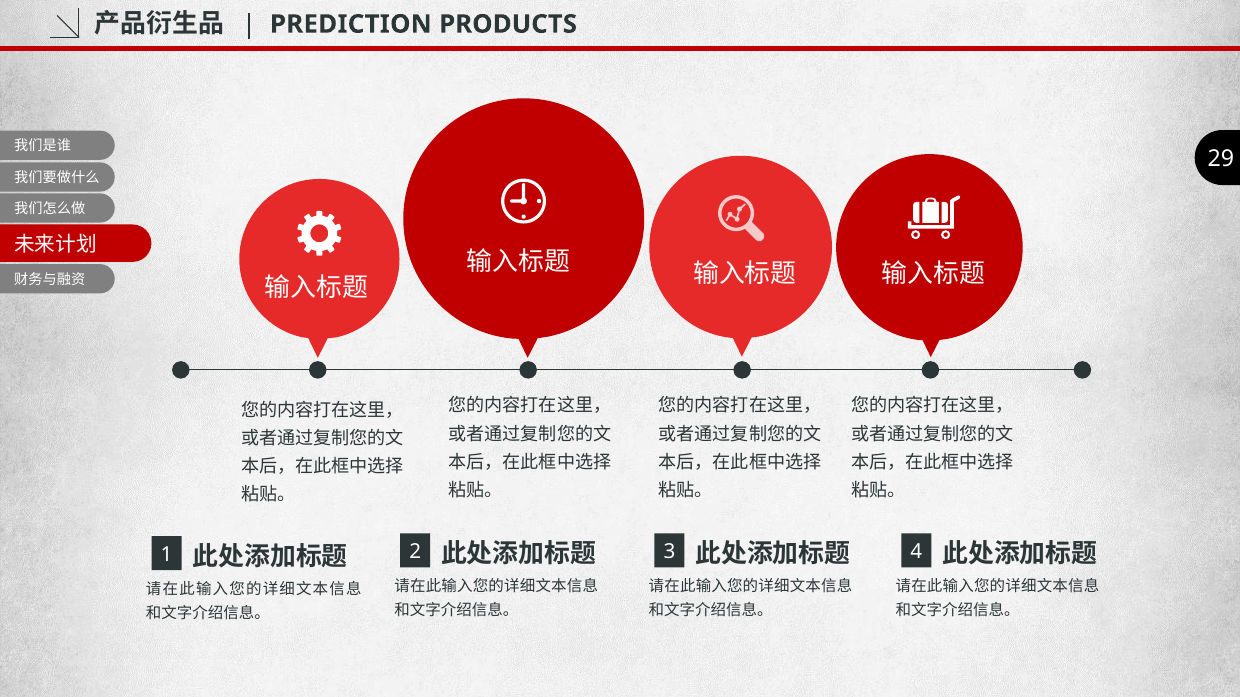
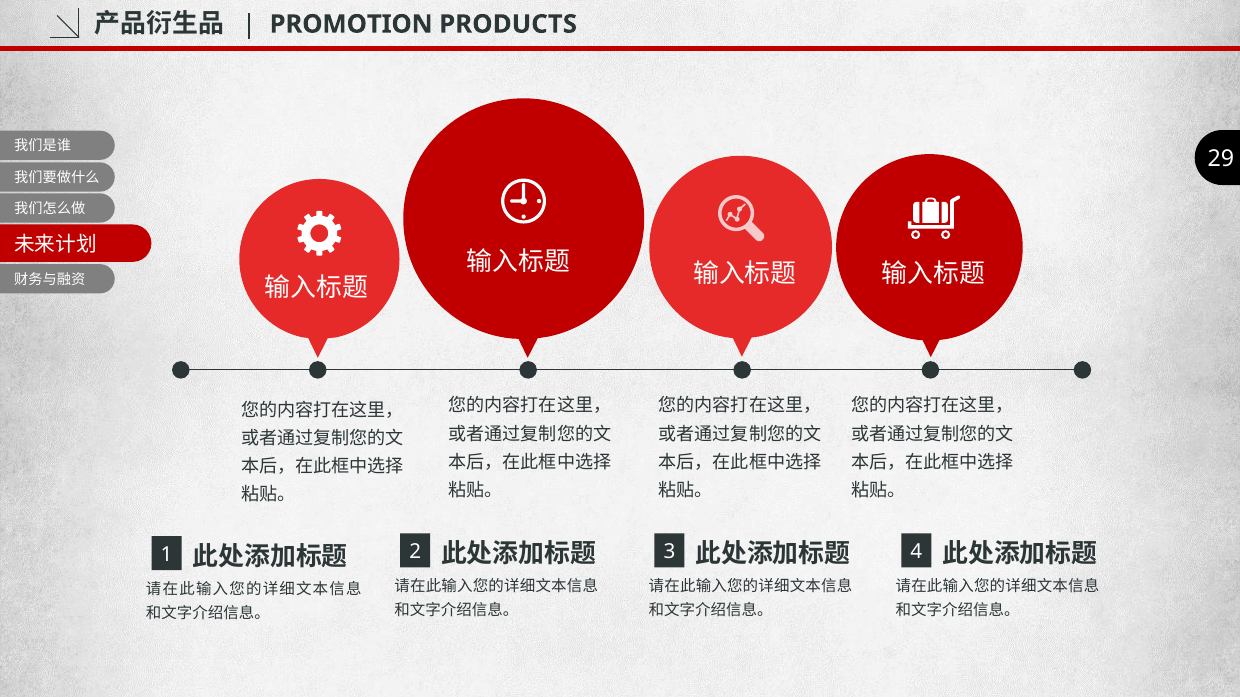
PREDICTION: PREDICTION -> PROMOTION (351, 24)
